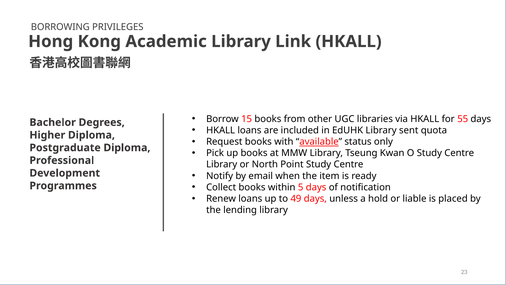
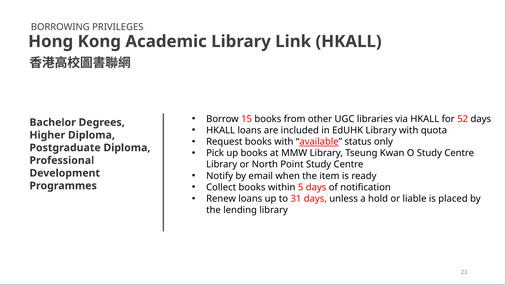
55: 55 -> 52 (463, 119)
Library sent: sent -> with (409, 130)
49: 49 -> 31 (296, 198)
